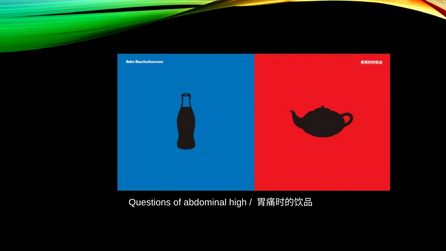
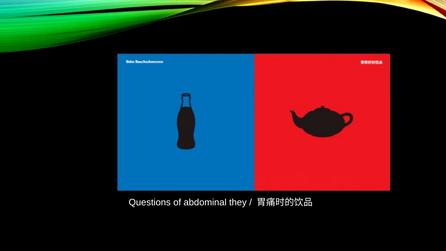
high: high -> they (238, 202)
